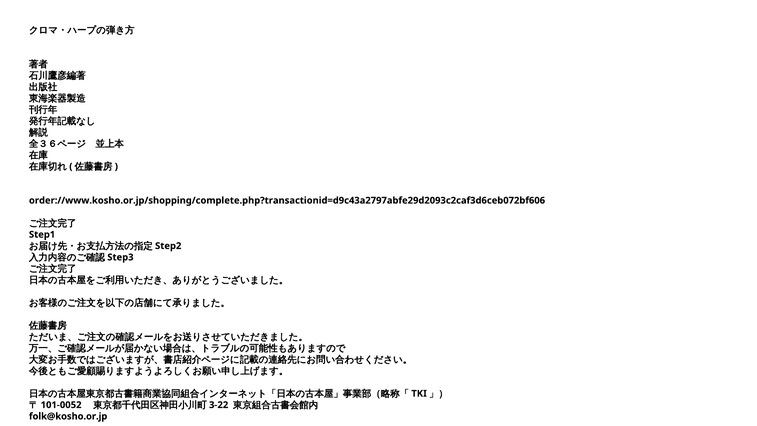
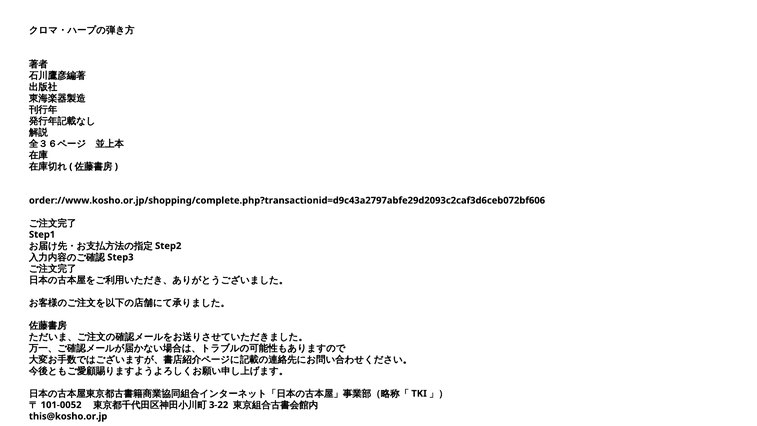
folk@kosho.or.jp: folk@kosho.or.jp -> this@kosho.or.jp (68, 416)
